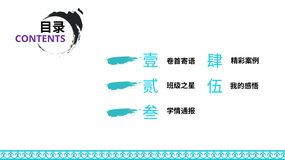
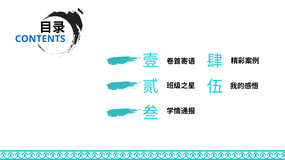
CONTENTS colour: purple -> blue (40, 39)
